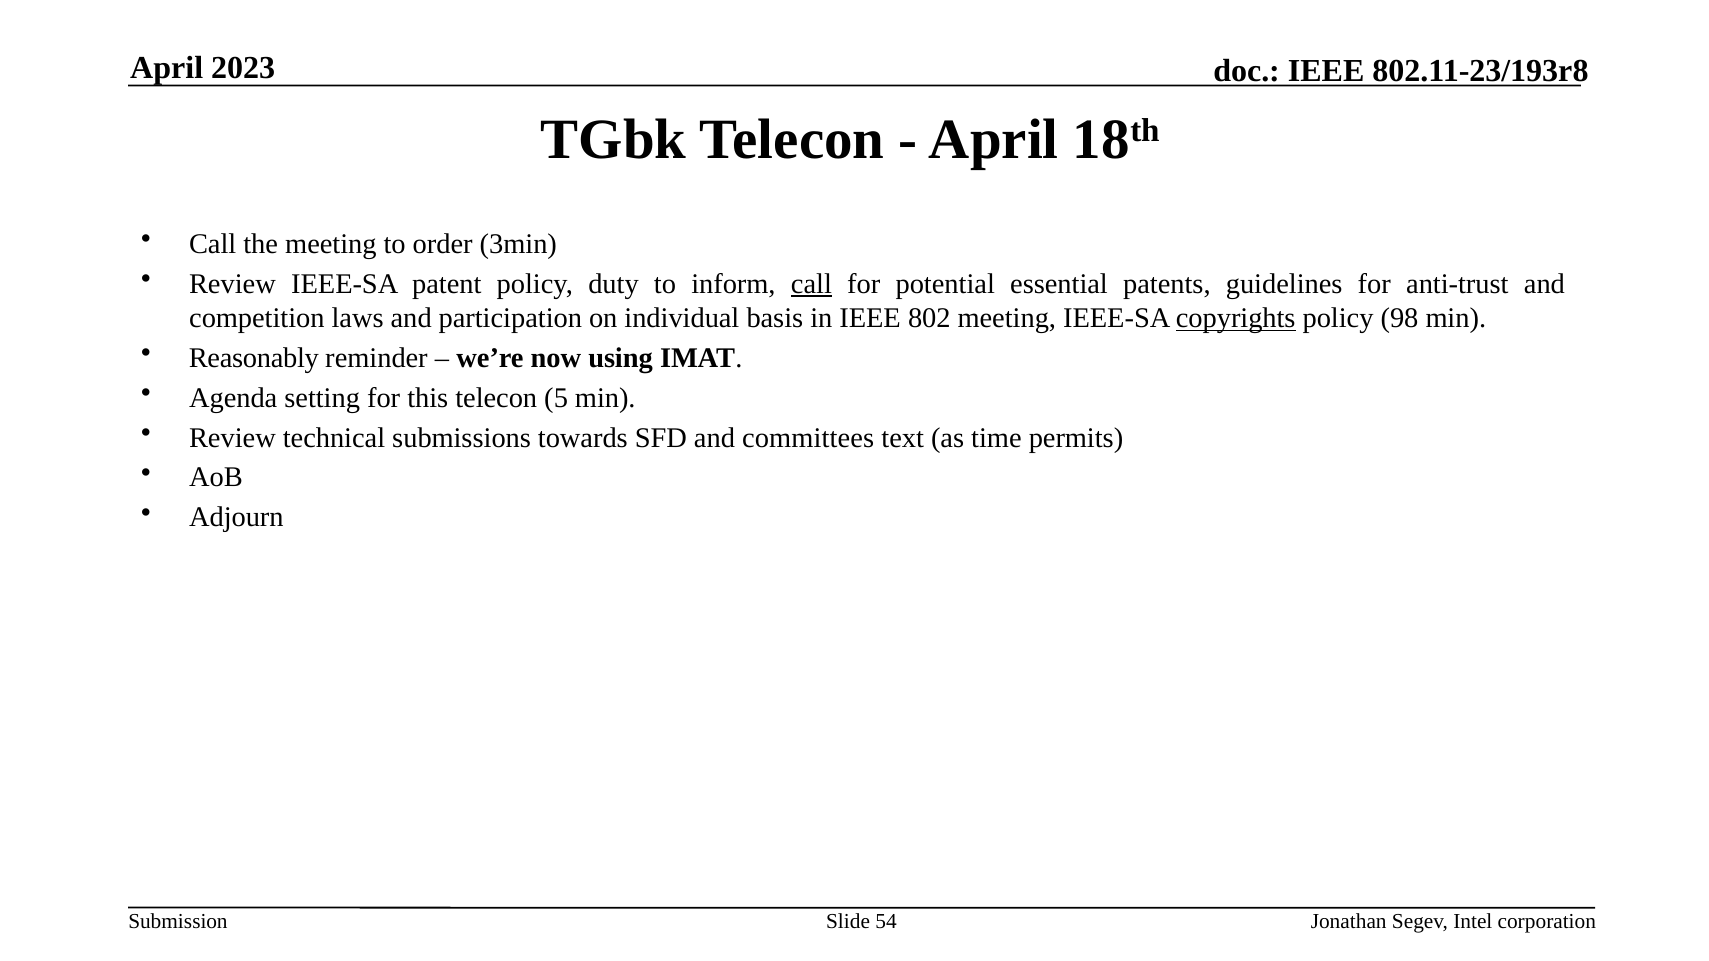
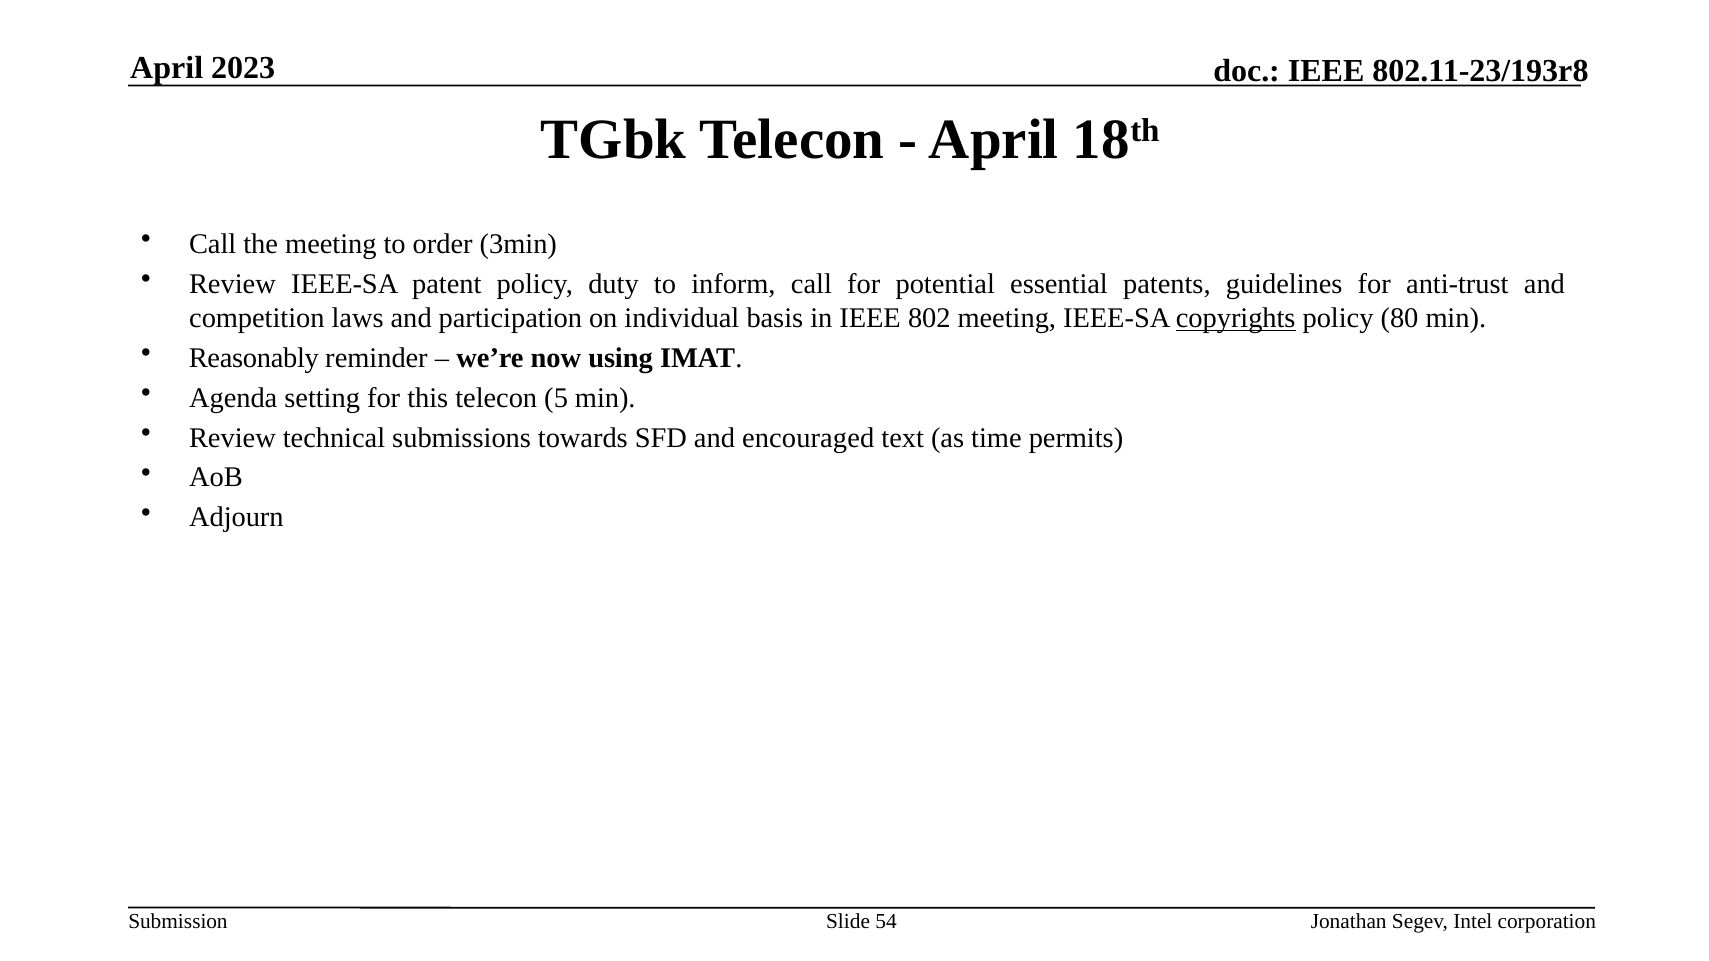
call underline: present -> none (811, 284)
98: 98 -> 80 (1400, 318)
committees: committees -> encouraged (808, 438)
